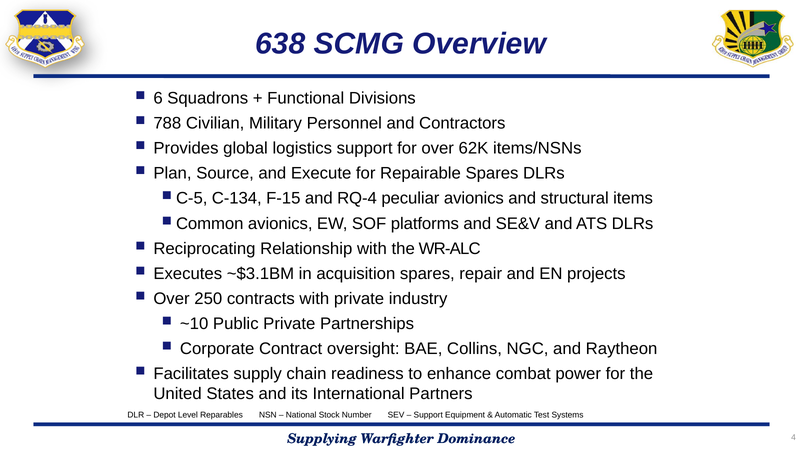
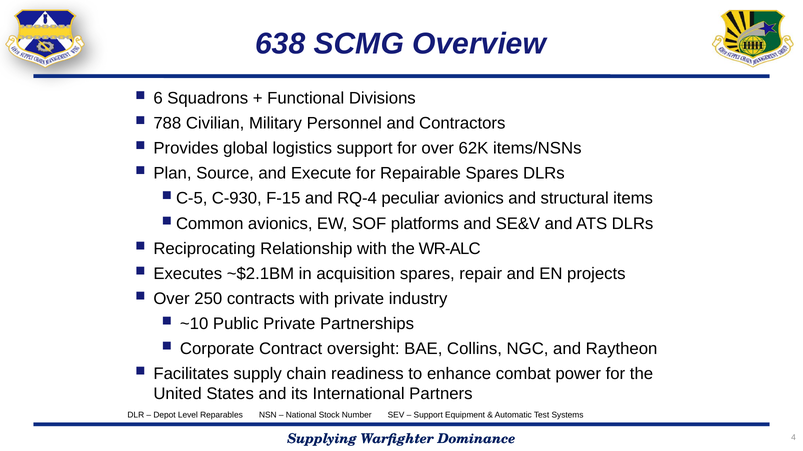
C-134: C-134 -> C-930 (237, 199)
~$3.1BM: ~$3.1BM -> ~$2.1BM (260, 274)
